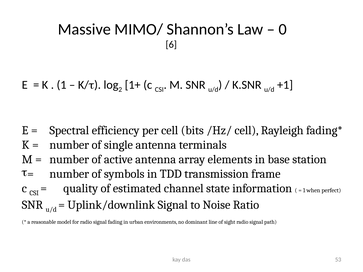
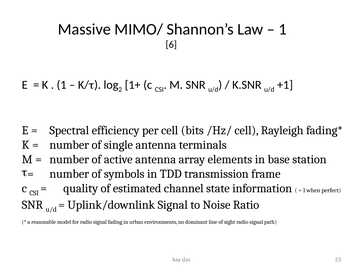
0: 0 -> 1 (283, 29)
